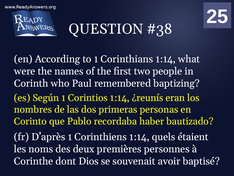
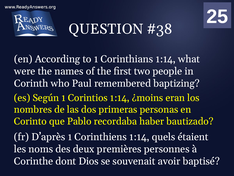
¿reunís: ¿reunís -> ¿moins (148, 98)
